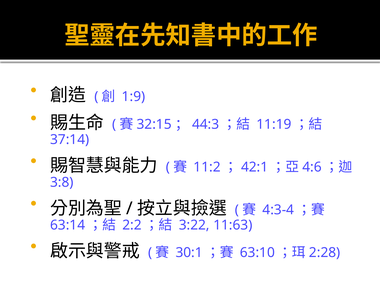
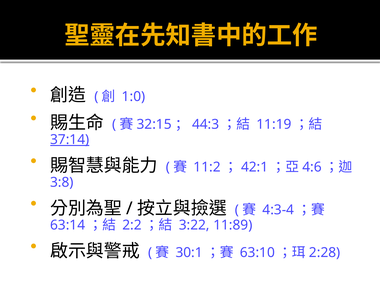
1:9: 1:9 -> 1:0 (133, 97)
37:14 underline: none -> present (70, 140)
11:63: 11:63 -> 11:89 (233, 225)
